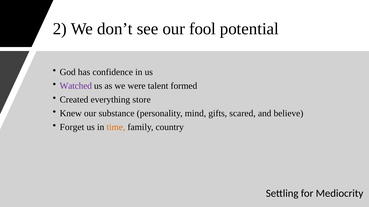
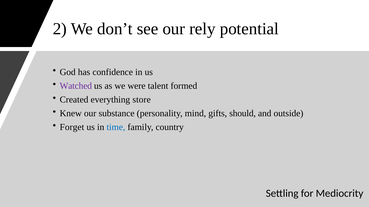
fool: fool -> rely (202, 29)
scared: scared -> should (243, 114)
believe: believe -> outside (288, 114)
time colour: orange -> blue (116, 127)
